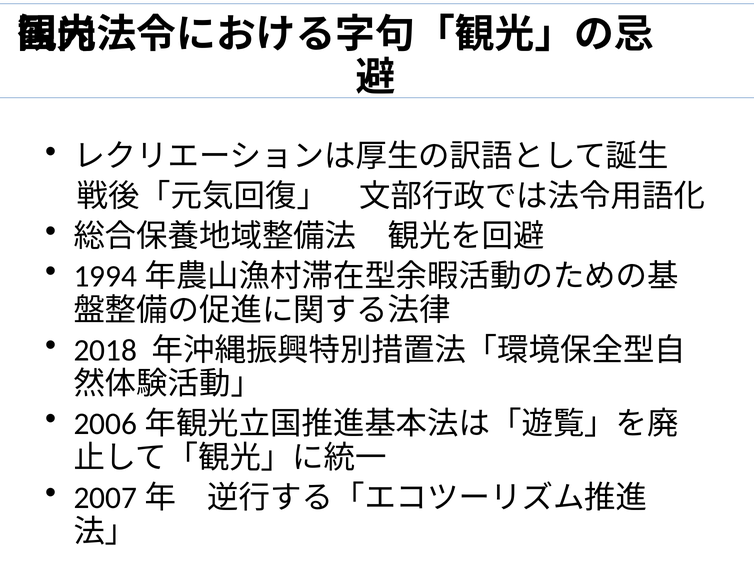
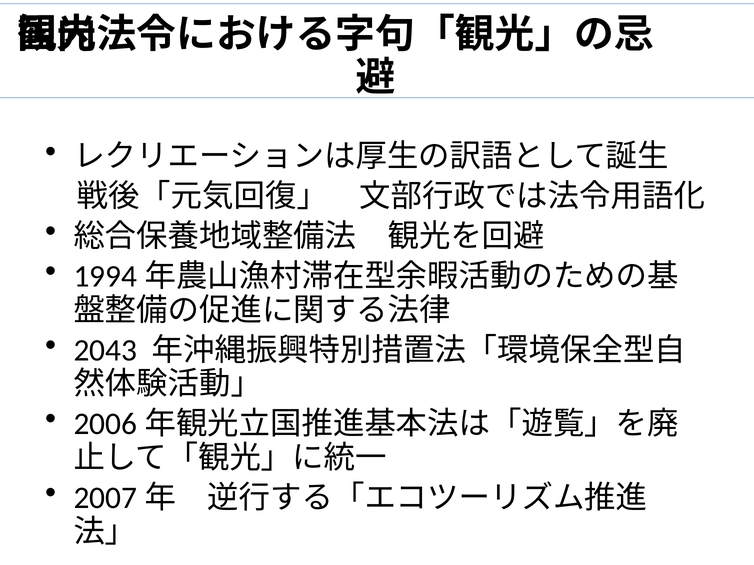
2018: 2018 -> 2043 (105, 351)
